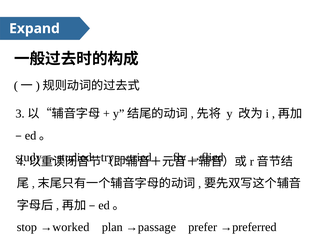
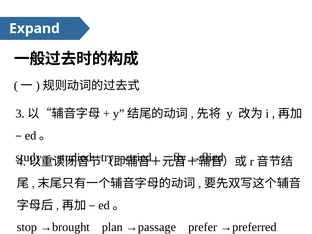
→worked: →worked -> →brought (65, 227)
